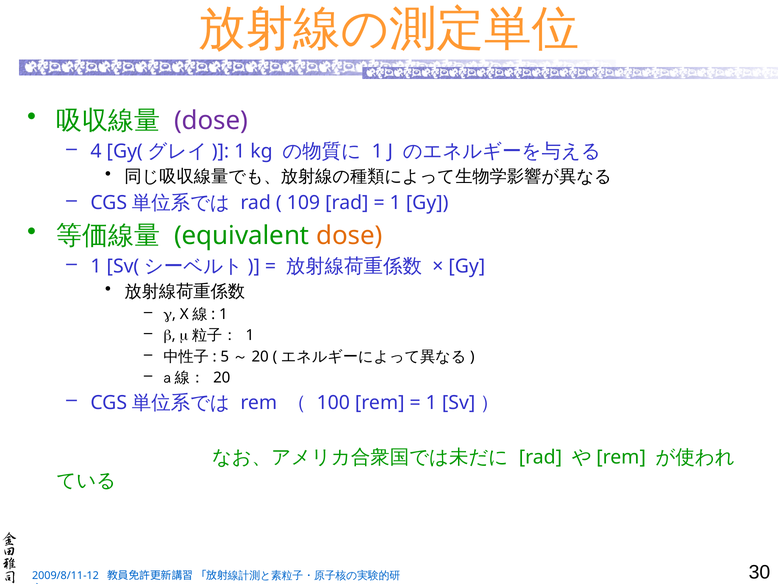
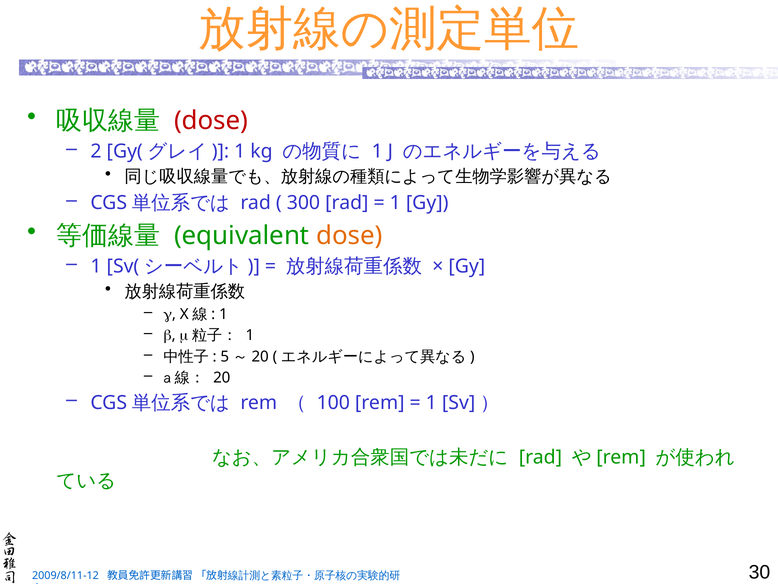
dose colour: purple -> red (211, 121)
4: 4 -> 2 (96, 151)
109: 109 -> 300 (303, 203)
